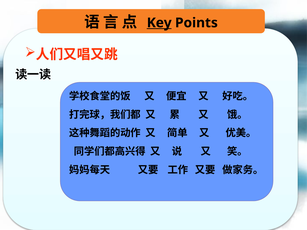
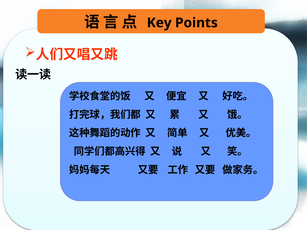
Key underline: present -> none (159, 23)
